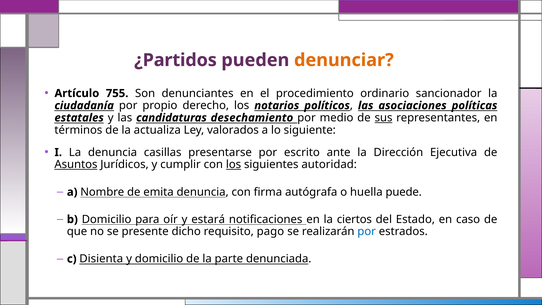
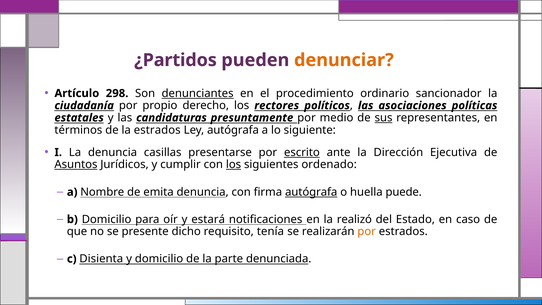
755: 755 -> 298 (117, 93)
denunciantes underline: none -> present (198, 93)
notarios: notarios -> rectores (277, 106)
desechamiento: desechamiento -> presuntamente (252, 118)
la actualiza: actualiza -> estrados (157, 130)
Ley valorados: valorados -> autógrafa (233, 130)
escrito underline: none -> present (302, 152)
autoridad: autoridad -> ordenado (329, 165)
autógrafa underline: none -> present (311, 192)
ciertos: ciertos -> realizó (354, 219)
pago: pago -> tenía (270, 232)
por colour: blue -> orange (367, 232)
